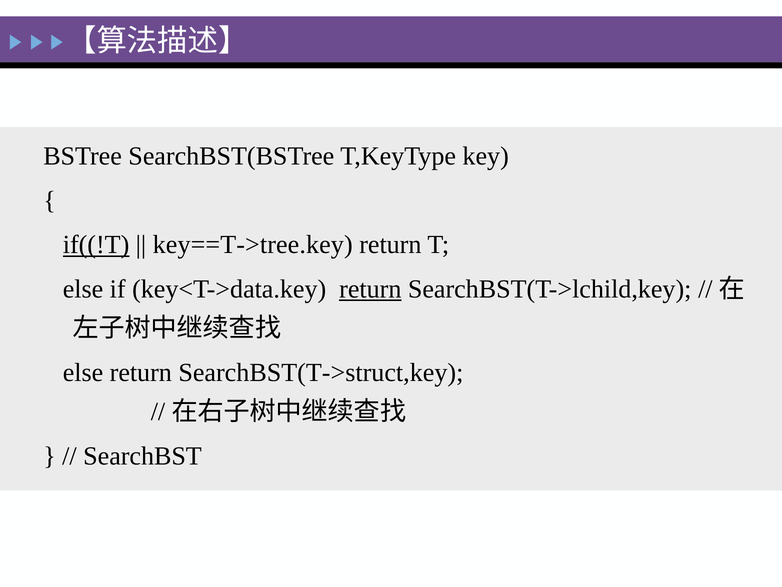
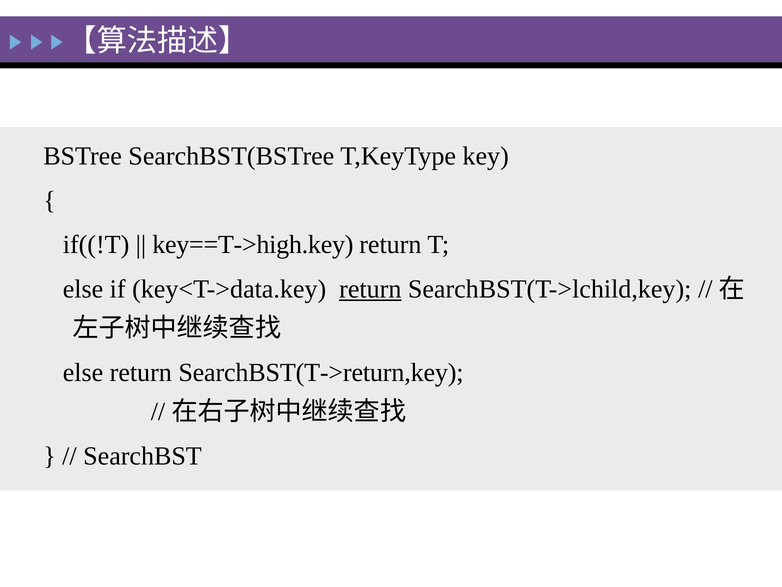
if((!T underline: present -> none (96, 245)
key==T->tree.key: key==T->tree.key -> key==T->high.key (253, 245)
SearchBST(T->struct,key: SearchBST(T->struct,key -> SearchBST(T->return,key (321, 372)
